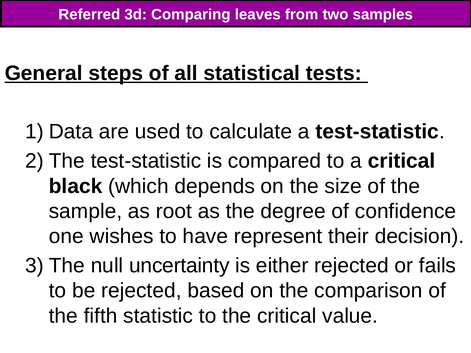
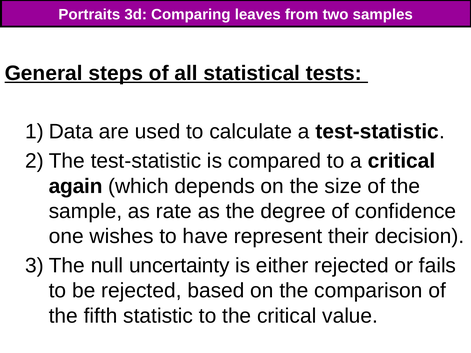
Referred: Referred -> Portraits (89, 14)
black: black -> again (76, 186)
root: root -> rate (174, 211)
